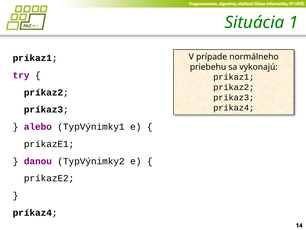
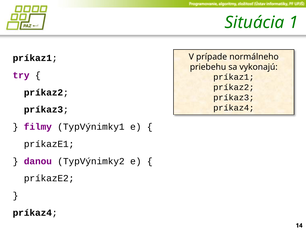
alebo: alebo -> filmy (38, 127)
